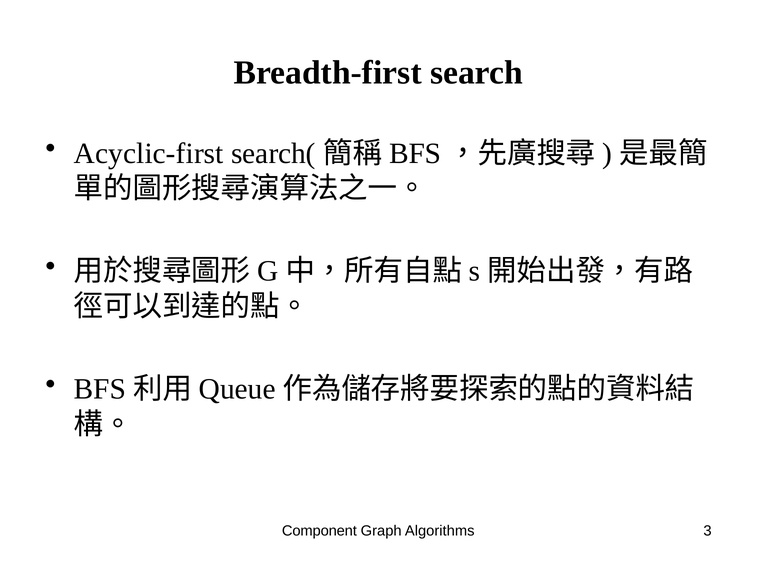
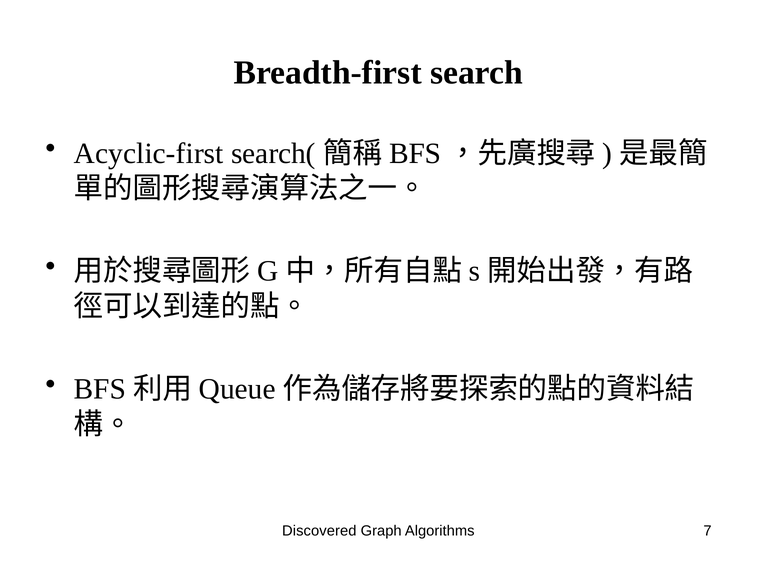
Component: Component -> Discovered (319, 531)
3: 3 -> 7 (707, 531)
